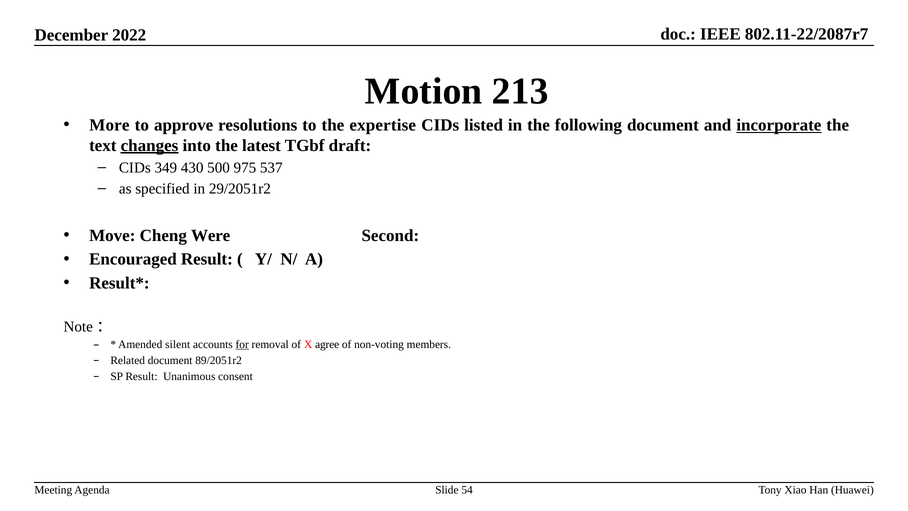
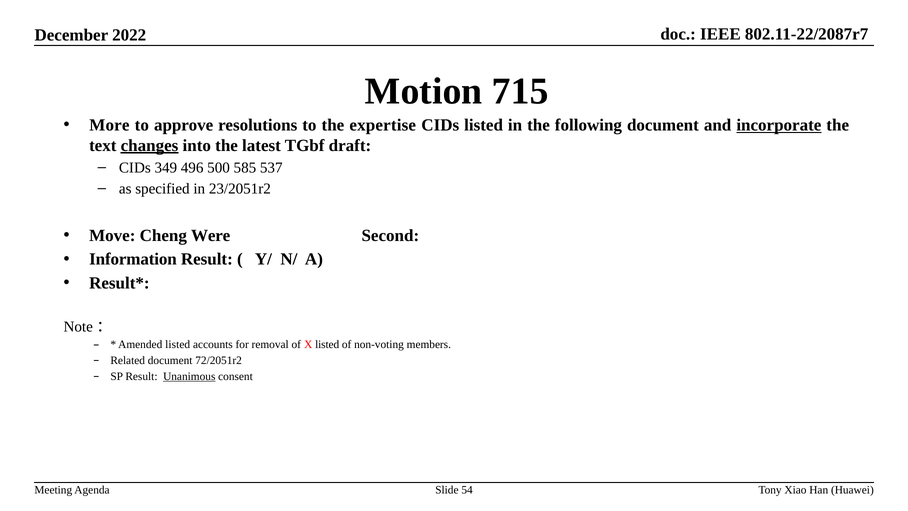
213: 213 -> 715 (520, 91)
430: 430 -> 496 (192, 168)
975: 975 -> 585 (245, 168)
29/2051r2: 29/2051r2 -> 23/2051r2 (240, 189)
Encouraged: Encouraged -> Information (133, 259)
Amended silent: silent -> listed (178, 344)
for underline: present -> none (242, 344)
X agree: agree -> listed (327, 344)
89/2051r2: 89/2051r2 -> 72/2051r2 (219, 360)
Unanimous underline: none -> present (189, 376)
